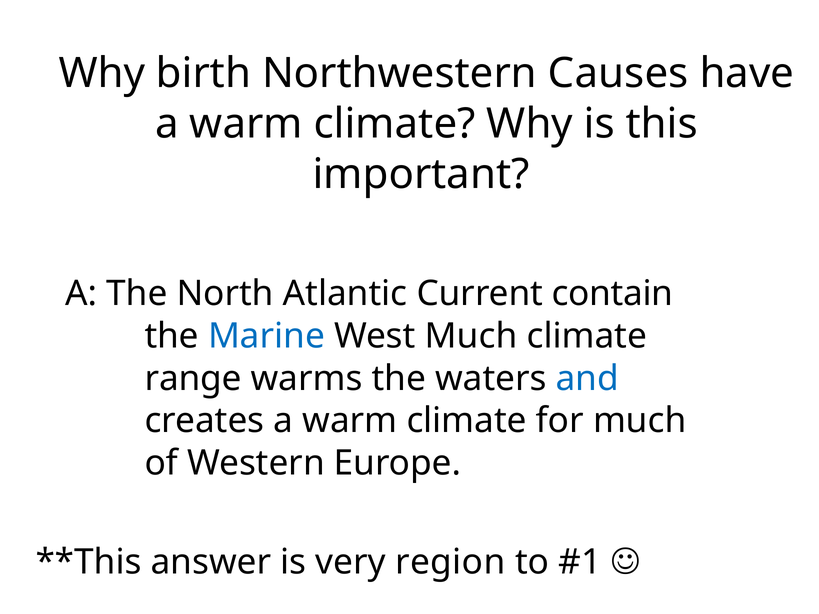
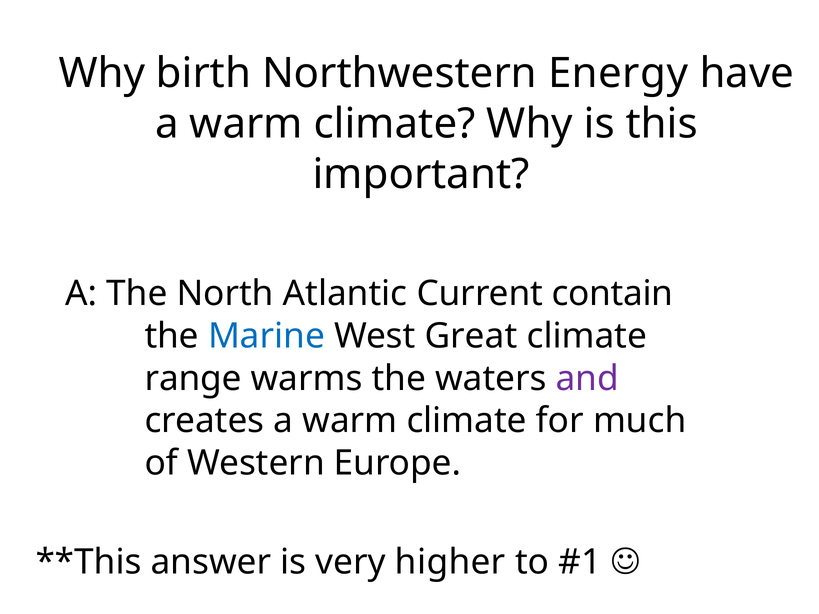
Causes: Causes -> Energy (618, 73)
West Much: Much -> Great (471, 336)
and colour: blue -> purple (587, 379)
region: region -> higher (450, 562)
